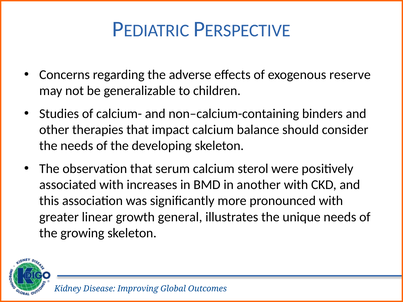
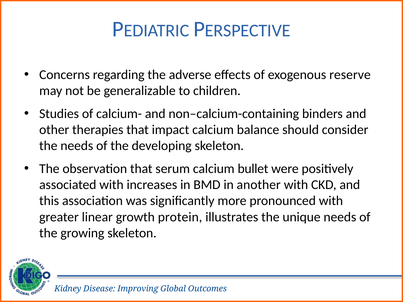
sterol: sterol -> bullet (253, 169)
general: general -> protein (180, 217)
